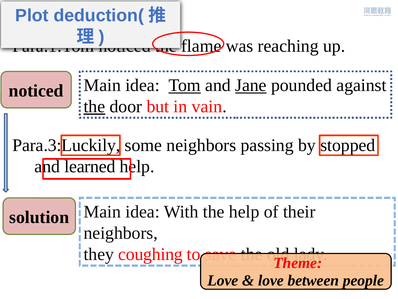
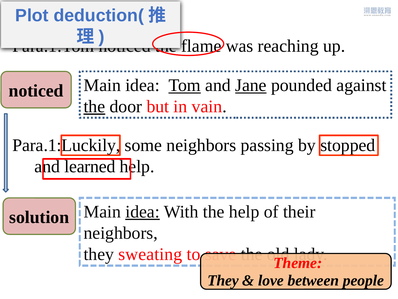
Para.3:Luckily: Para.3:Luckily -> Para.1:Luckily (66, 145)
idea underline: none -> present (143, 211)
coughing: coughing -> sweating (150, 254)
Love: Love -> They (223, 280)
